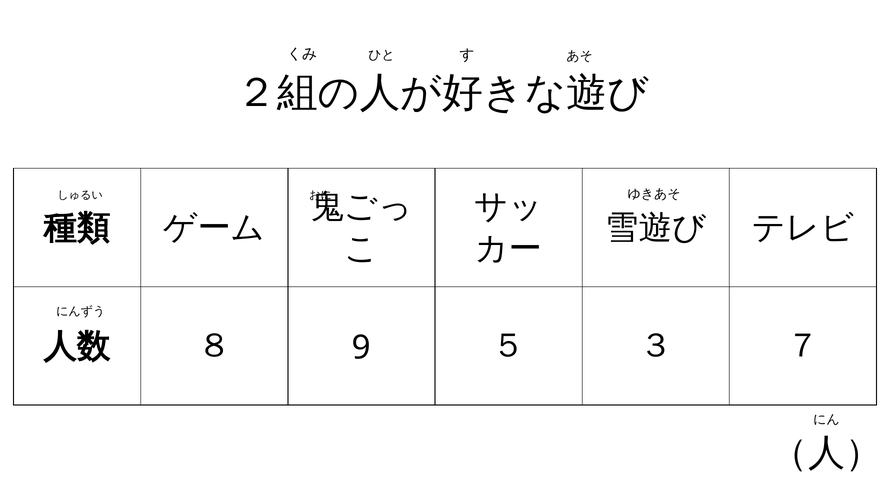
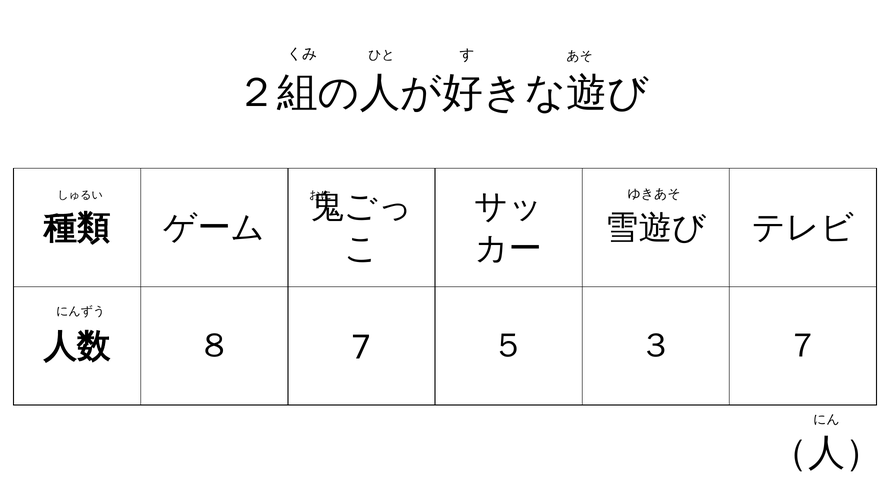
9: 9 -> 7 (361, 348)
